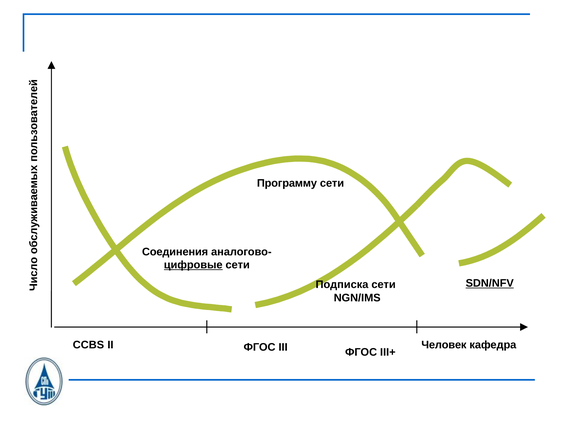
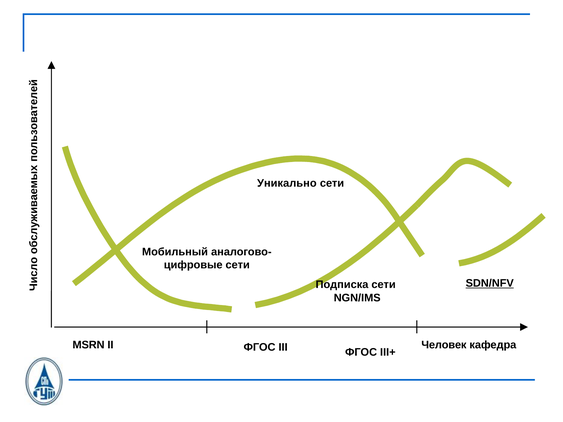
Программу: Программу -> Уникально (287, 183)
Соединения: Соединения -> Мобильный (175, 252)
цифровые underline: present -> none (193, 265)
CCBS: CCBS -> MSRN (89, 345)
